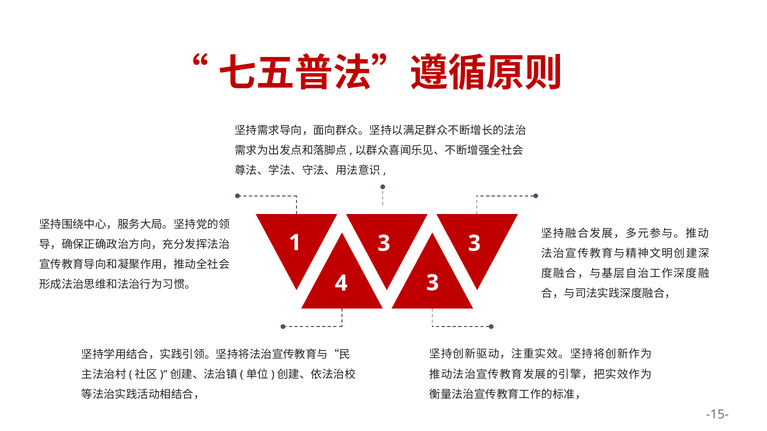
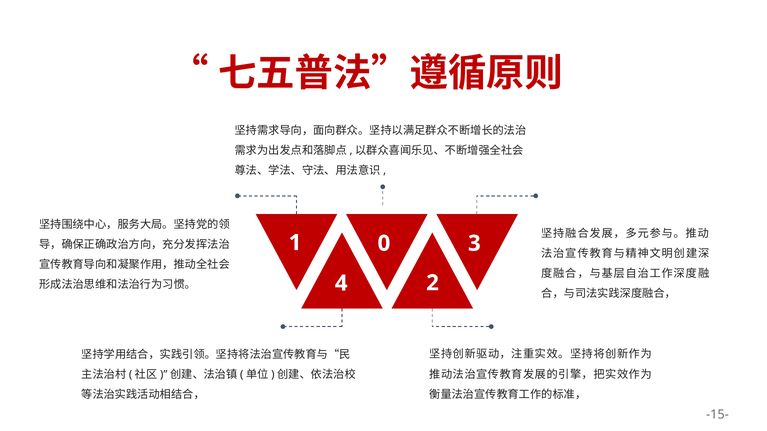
1 3: 3 -> 0 (384, 244)
4 3: 3 -> 2 (433, 283)
